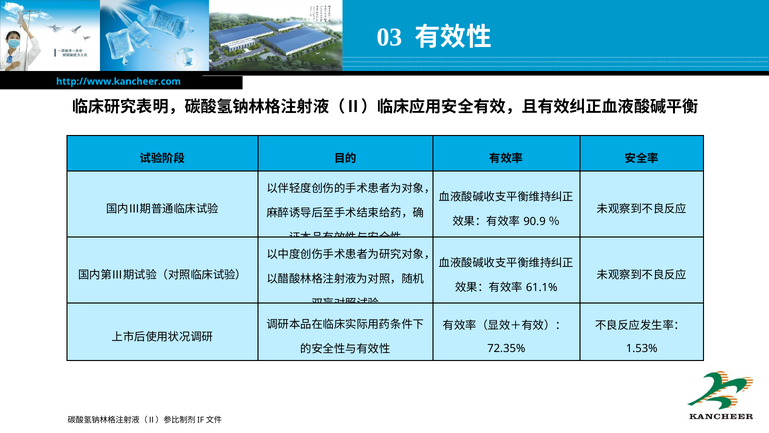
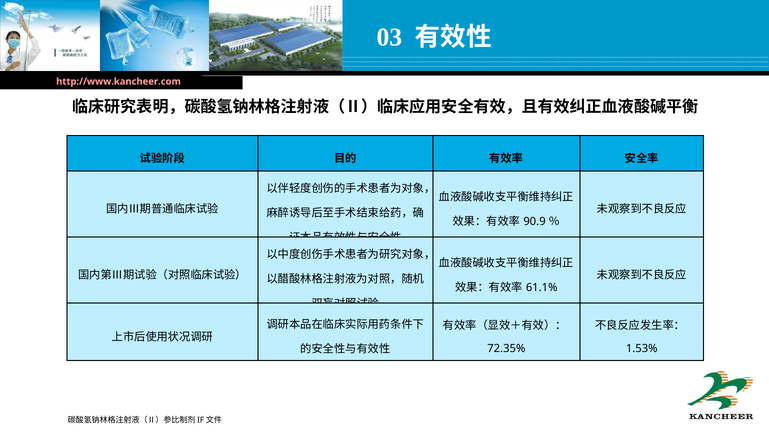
http://www.kancheer.com colour: light blue -> pink (118, 81)
